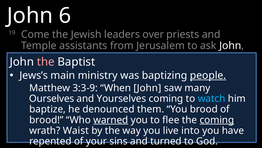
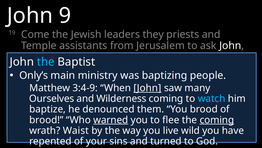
6: 6 -> 9 (65, 16)
over: over -> they (153, 34)
the colour: pink -> light blue (46, 62)
Jews’s: Jews’s -> Only’s (34, 75)
people underline: present -> none (208, 75)
3:3-9: 3:3-9 -> 3:4-9 (85, 88)
John underline: none -> present (147, 88)
Yourselves: Yourselves -> Wilderness (121, 98)
into: into -> wild (190, 130)
